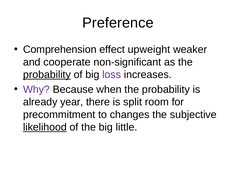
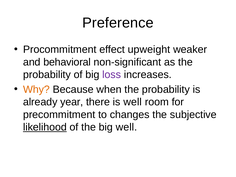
Comprehension: Comprehension -> Procommitment (60, 50)
cooperate: cooperate -> behavioral (67, 62)
probability underline: present -> none (47, 75)
Why colour: purple -> orange (36, 89)
is split: split -> well (133, 102)
big little: little -> well (126, 127)
